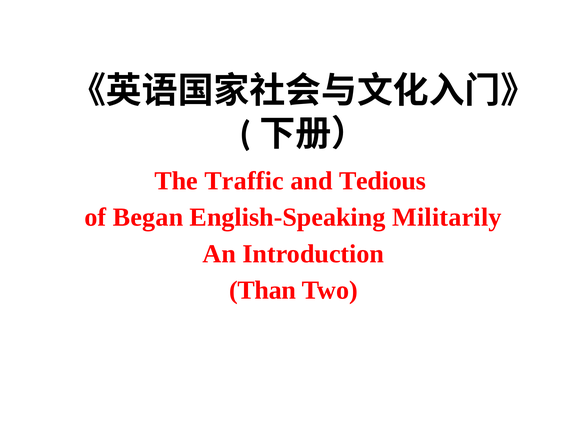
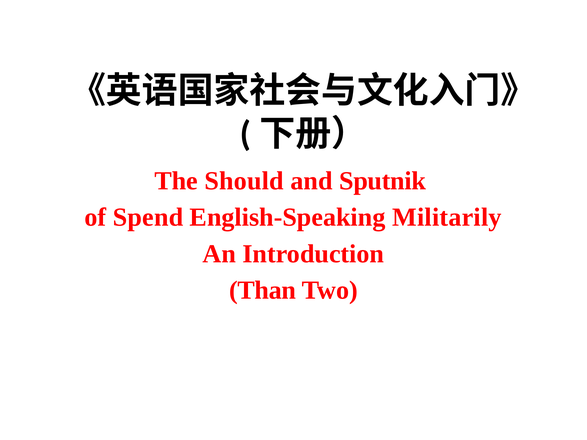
Traffic: Traffic -> Should (244, 181)
Tedious: Tedious -> Sputnik (383, 181)
Began: Began -> Spend (148, 217)
